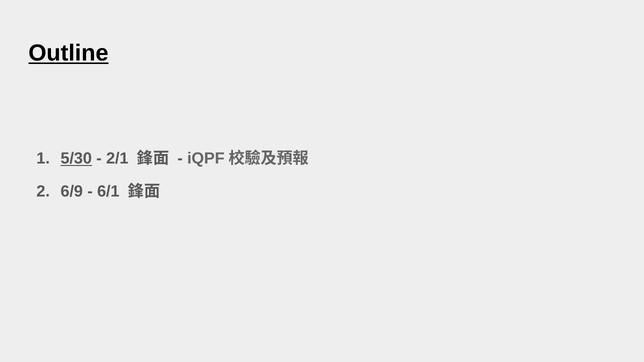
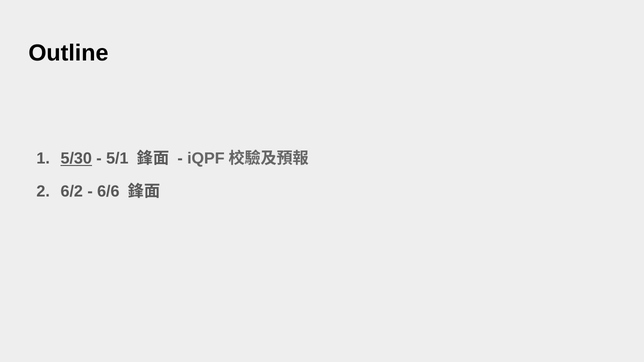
Outline underline: present -> none (68, 53)
2/1: 2/1 -> 5/1 (117, 159)
6/9: 6/9 -> 6/2 (72, 191)
6/1: 6/1 -> 6/6 (108, 191)
